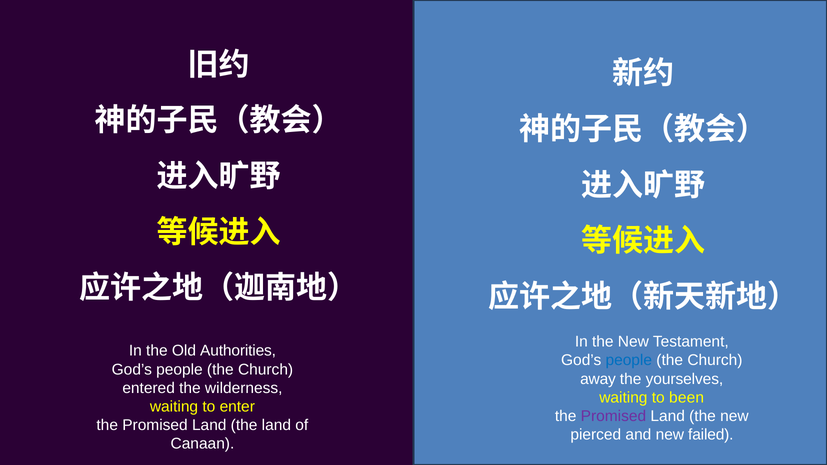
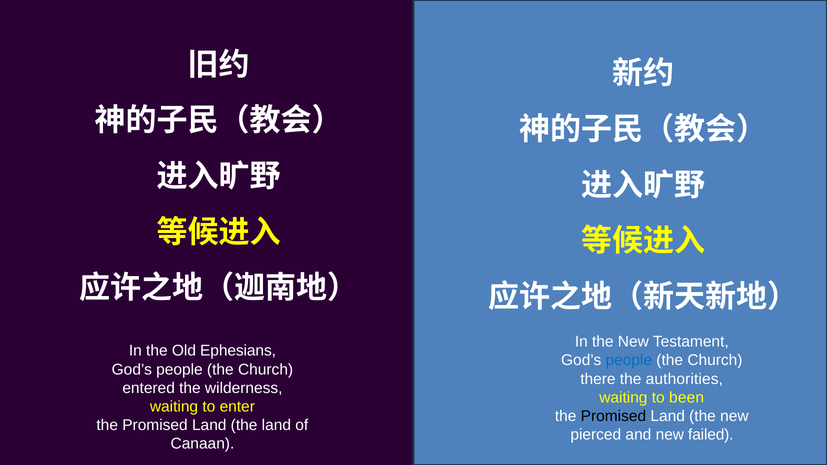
Authorities: Authorities -> Ephesians (238, 351)
away: away -> there (598, 379)
yourselves: yourselves -> authorities (684, 379)
Promised colour: purple -> black (613, 416)
